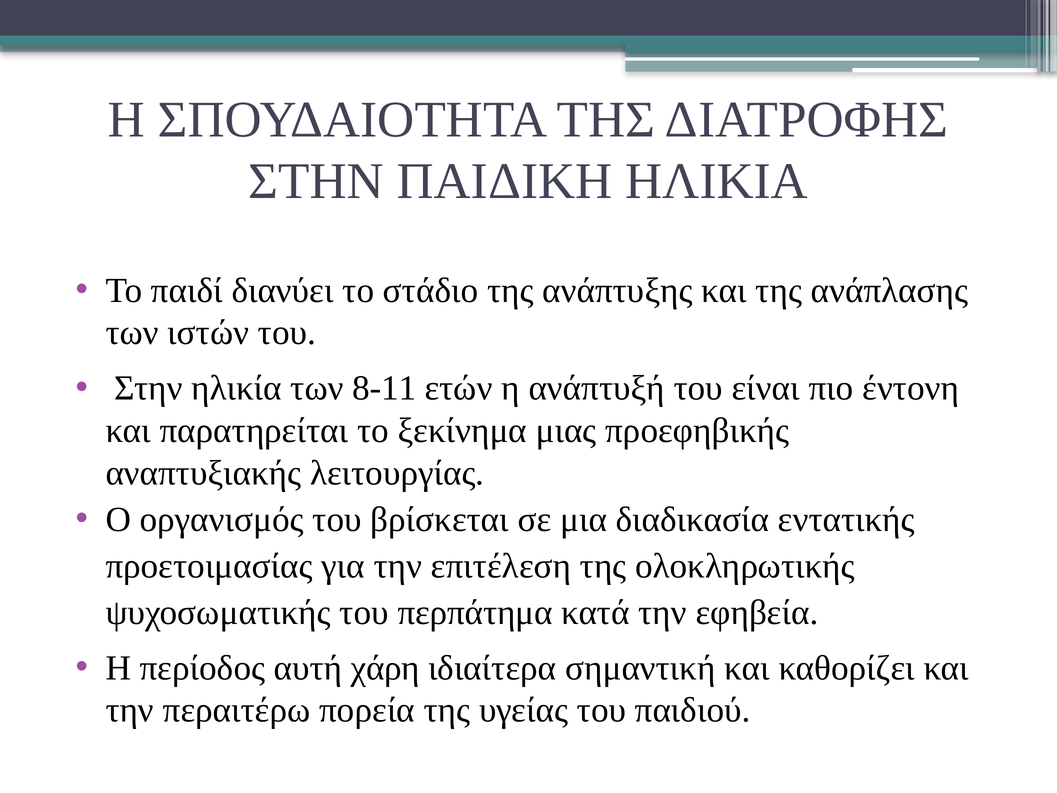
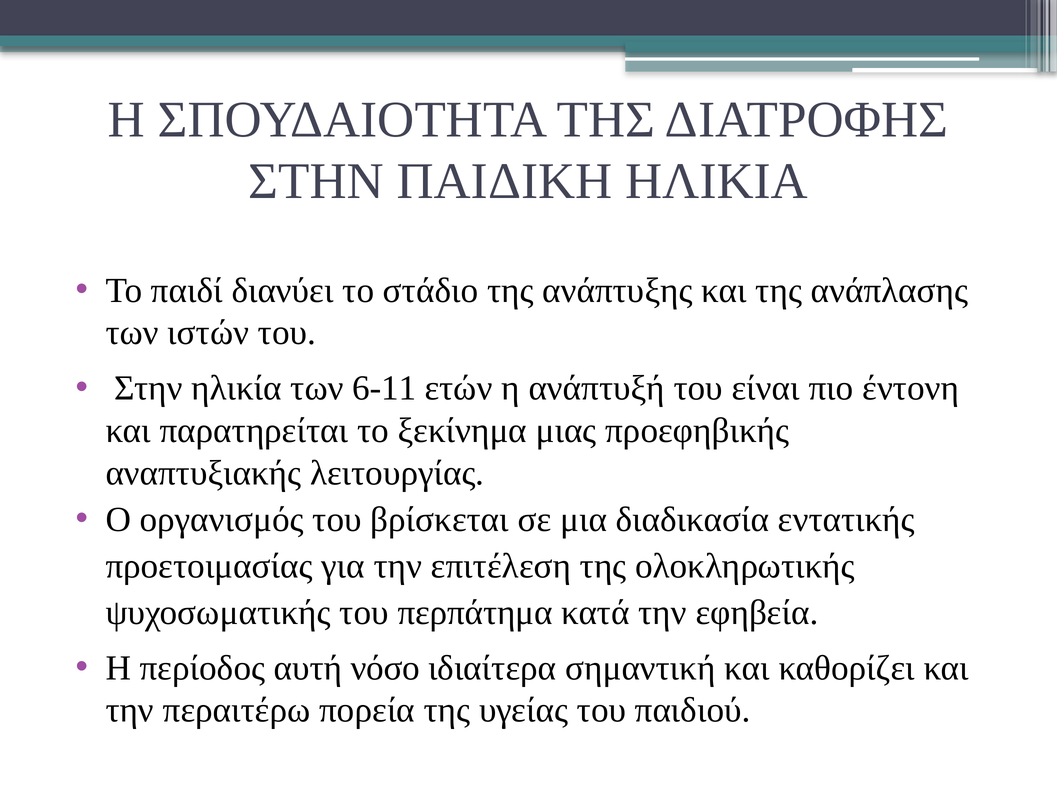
8-11: 8-11 -> 6-11 (384, 388)
χάρη: χάρη -> νόσο (385, 668)
